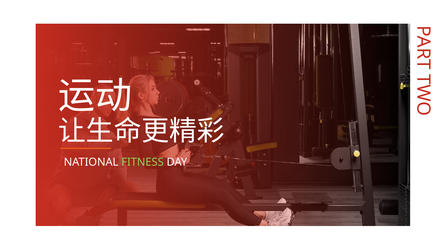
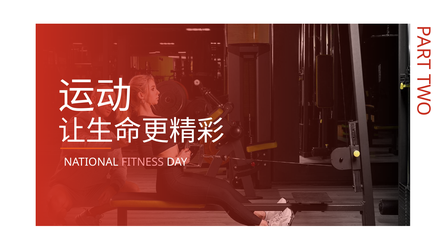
FITNESS colour: light green -> pink (143, 162)
